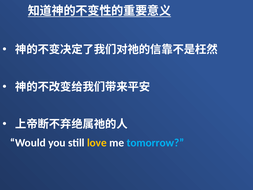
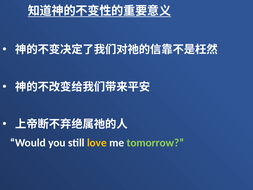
tomorrow colour: light blue -> light green (155, 143)
